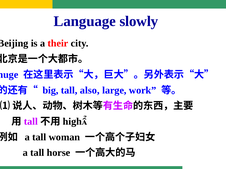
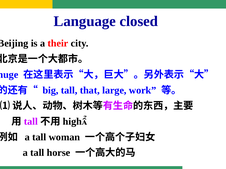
slowly: slowly -> closed (139, 21)
also: also -> that (90, 90)
